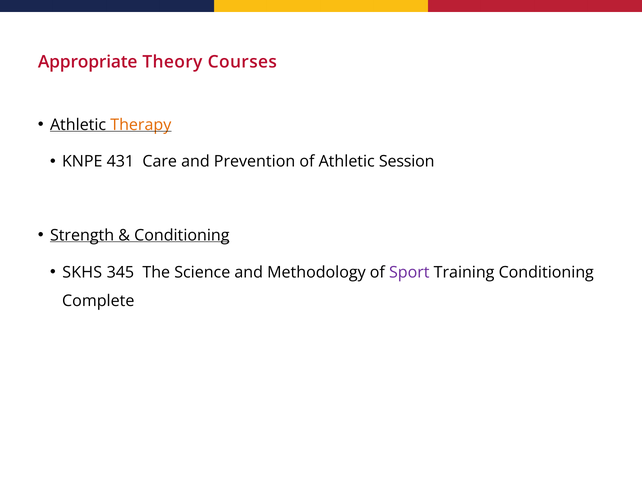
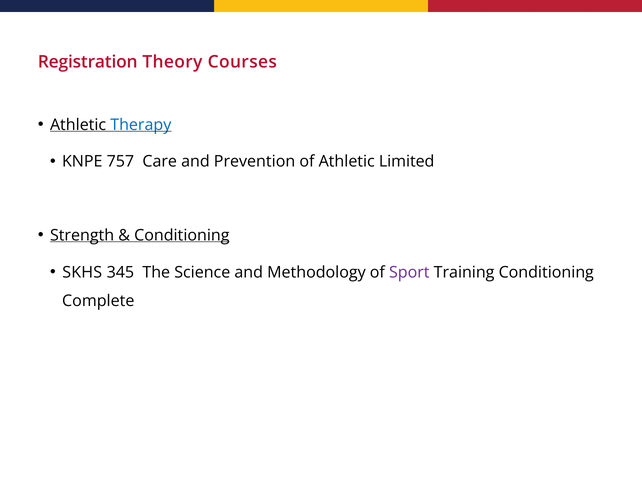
Appropriate: Appropriate -> Registration (88, 62)
Therapy colour: orange -> blue (141, 125)
431: 431 -> 757 (120, 162)
Session: Session -> Limited (407, 162)
